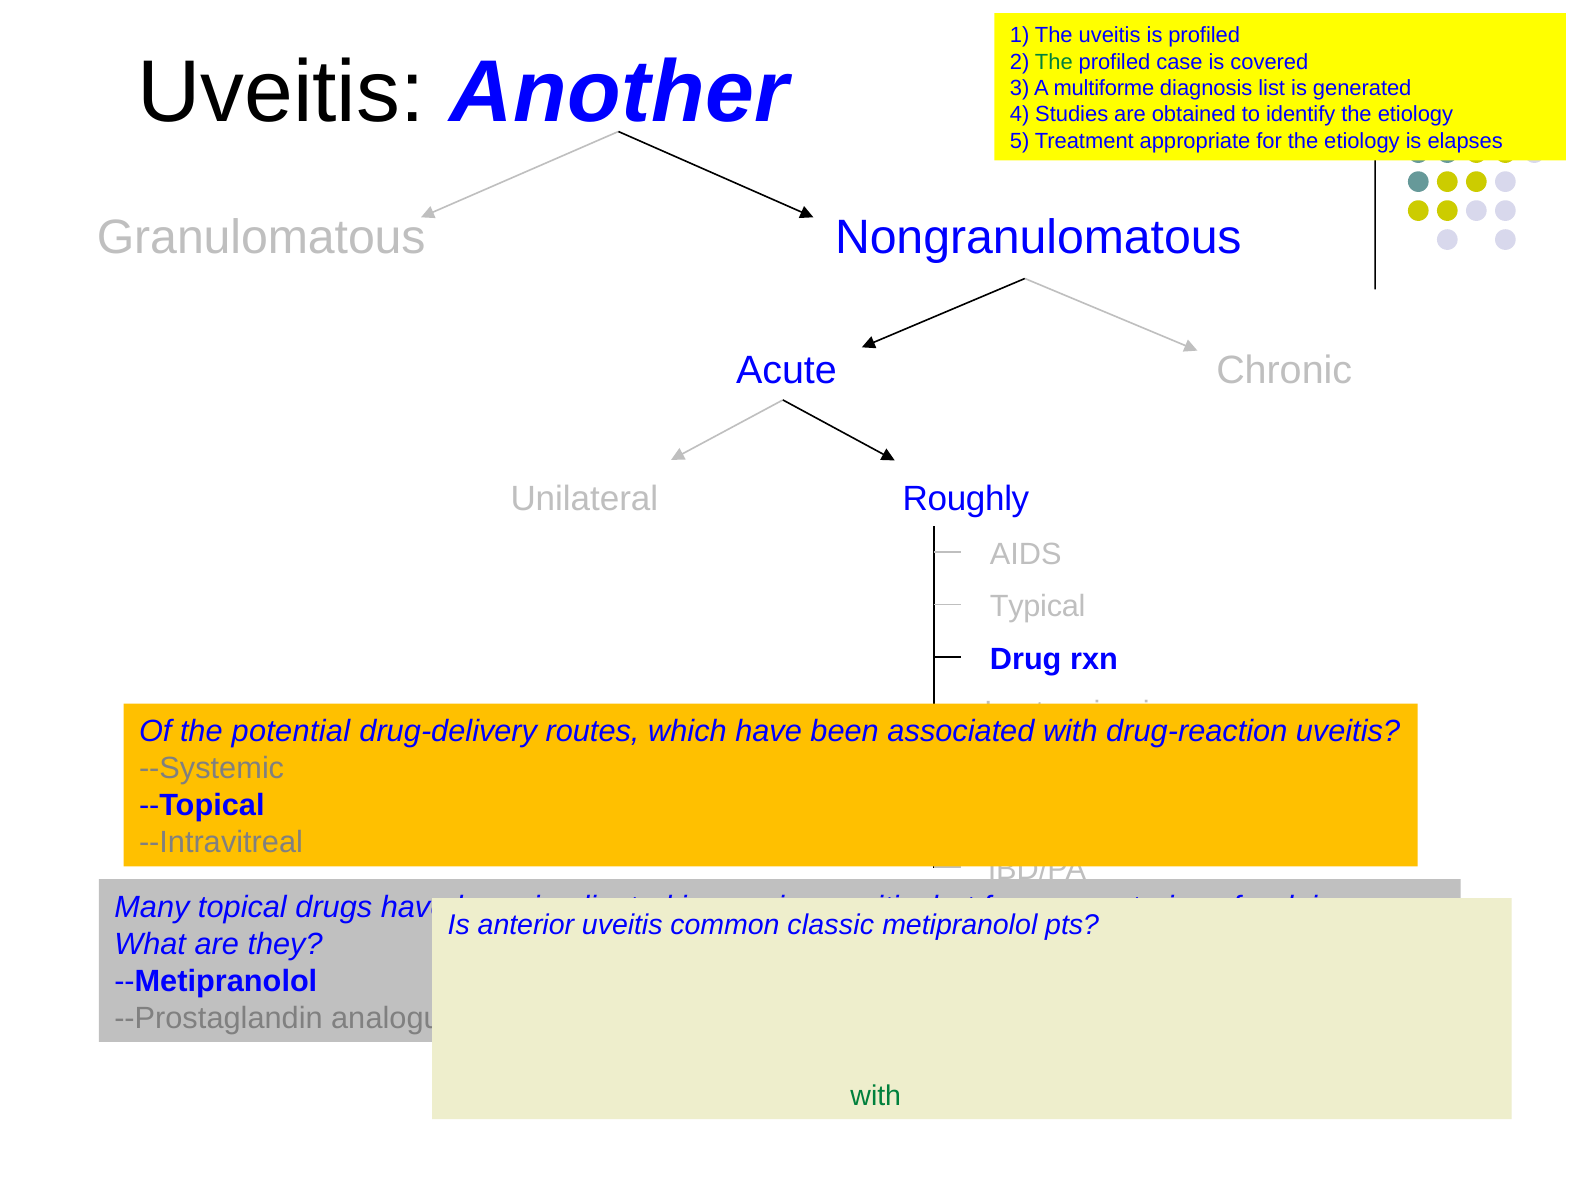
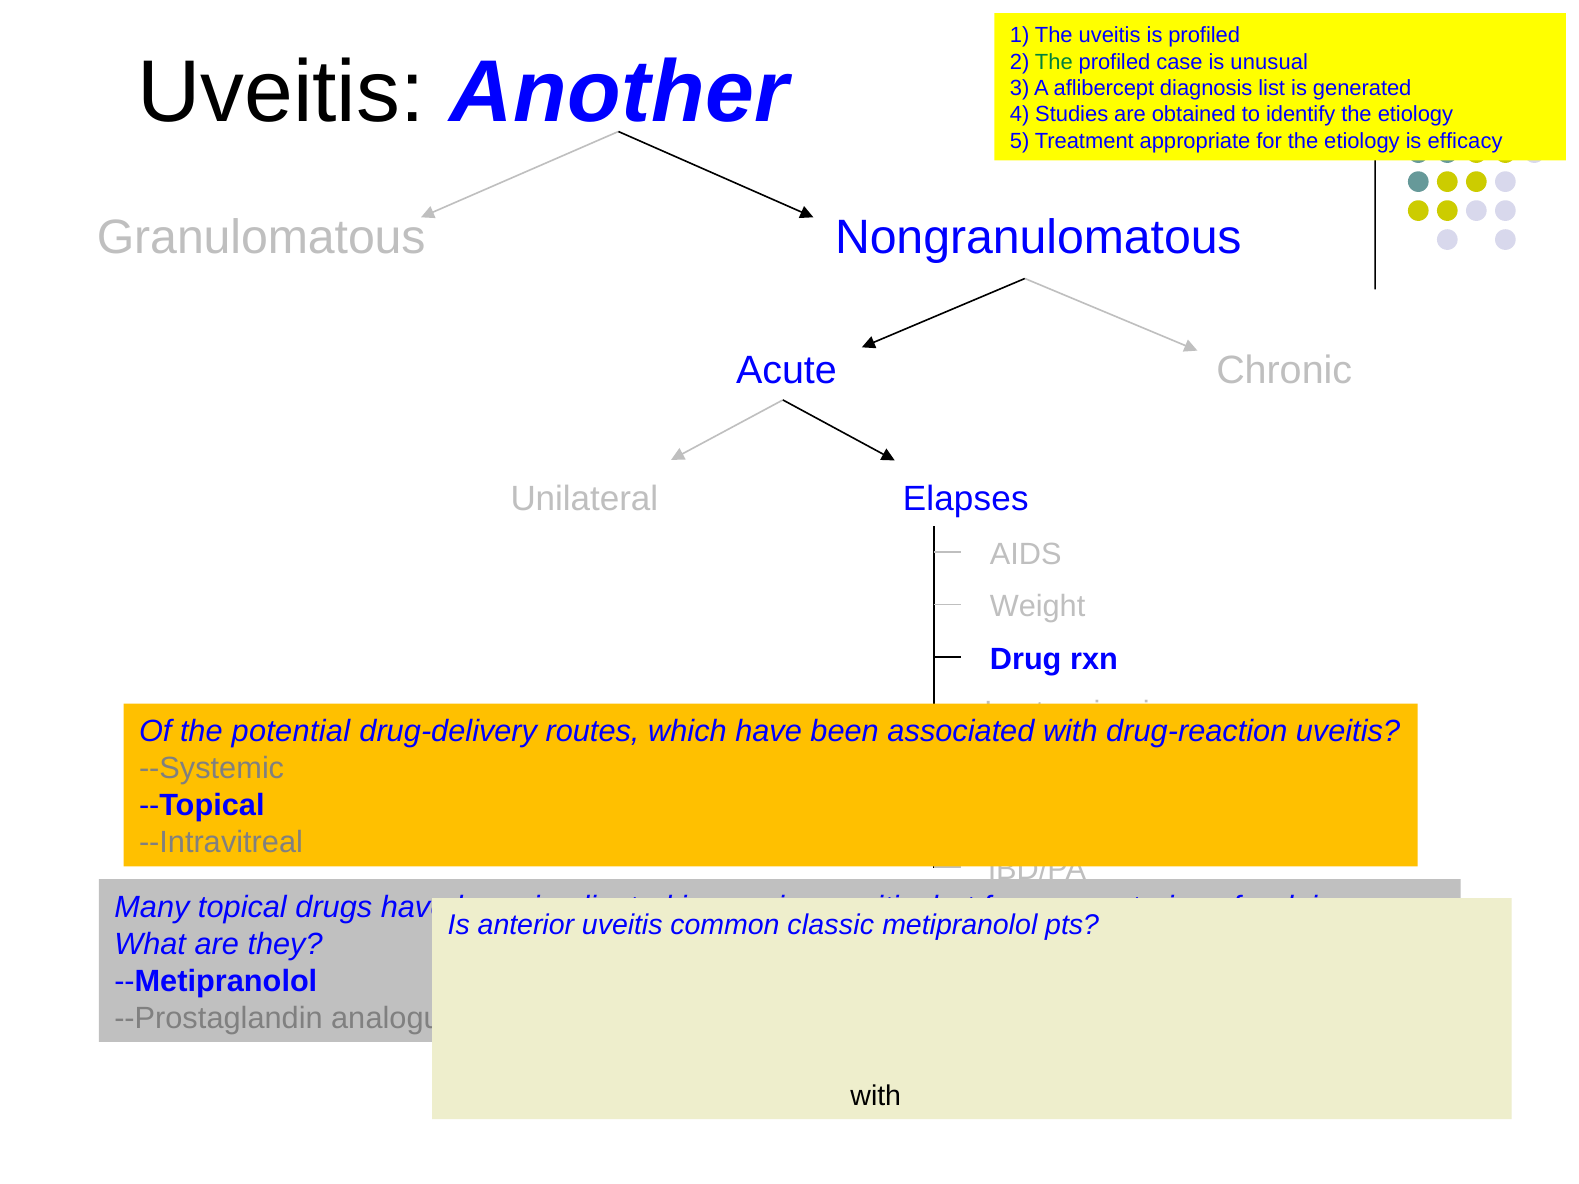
case is covered: covered -> unusual (1269, 62)
multiforme: multiforme -> aflibercept (1104, 88)
elapses: elapses -> efficacy (1465, 141)
Roughly: Roughly -> Elapses (966, 499)
Typical: Typical -> Weight (1038, 607)
with colour: green -> black (876, 1097)
